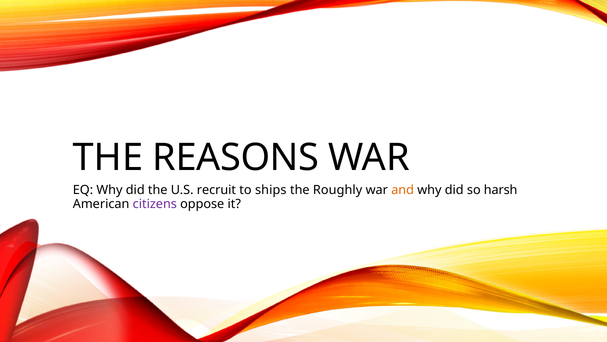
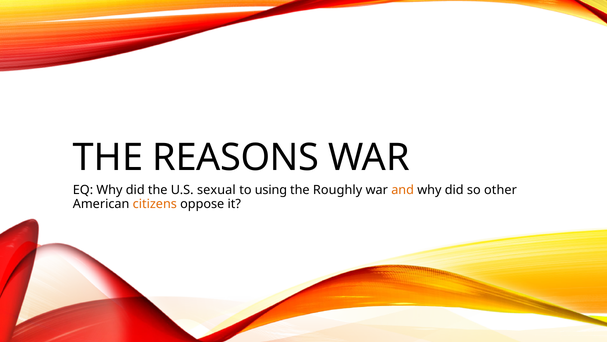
recruit: recruit -> sexual (216, 190)
ships: ships -> using (271, 190)
harsh: harsh -> other (500, 190)
citizens colour: purple -> orange (155, 204)
